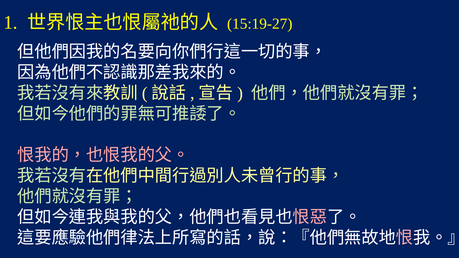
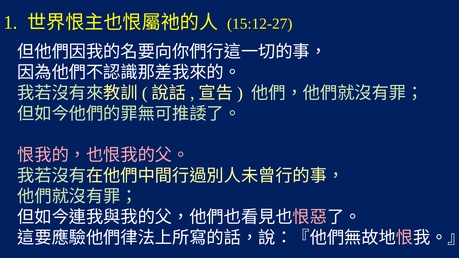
15:19-27: 15:19-27 -> 15:12-27 (260, 24)
